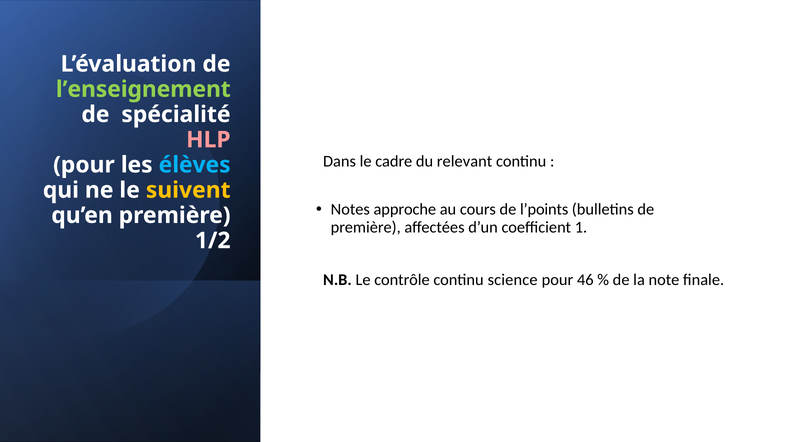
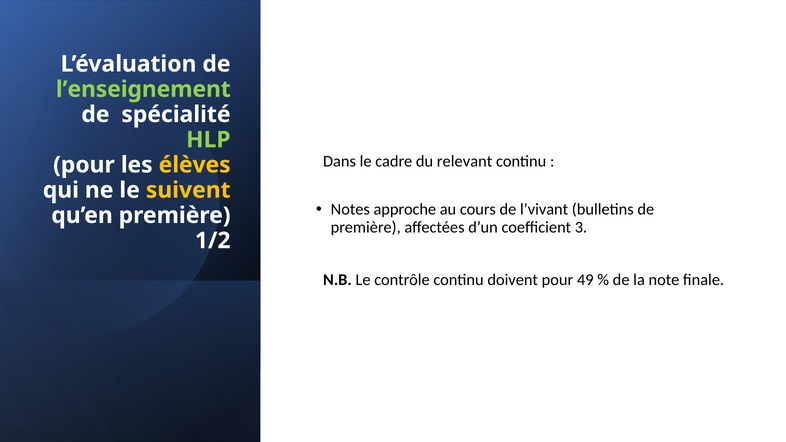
HLP colour: pink -> light green (208, 140)
élèves colour: light blue -> yellow (195, 165)
l’points: l’points -> l’vivant (544, 210)
1: 1 -> 3 (581, 228)
science: science -> doivent (513, 280)
46: 46 -> 49 (585, 280)
